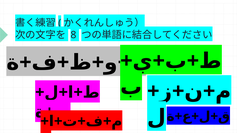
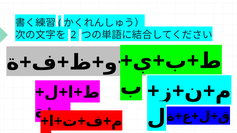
8: 8 -> 2 (73, 35)
